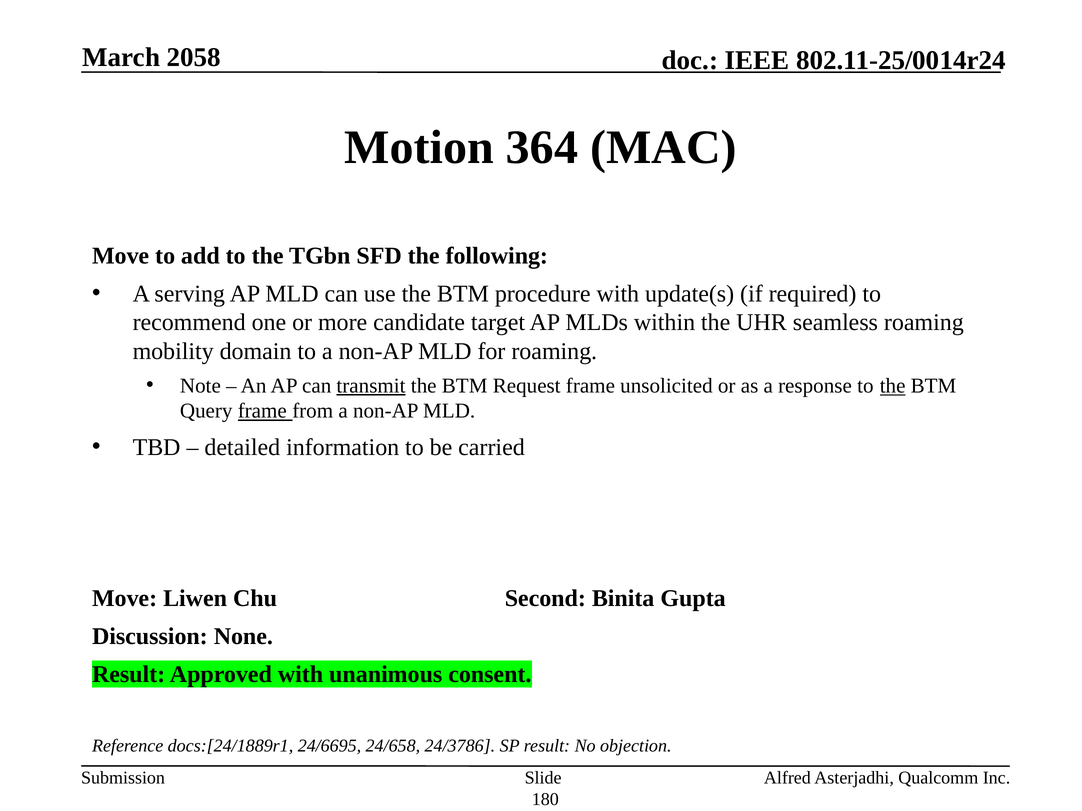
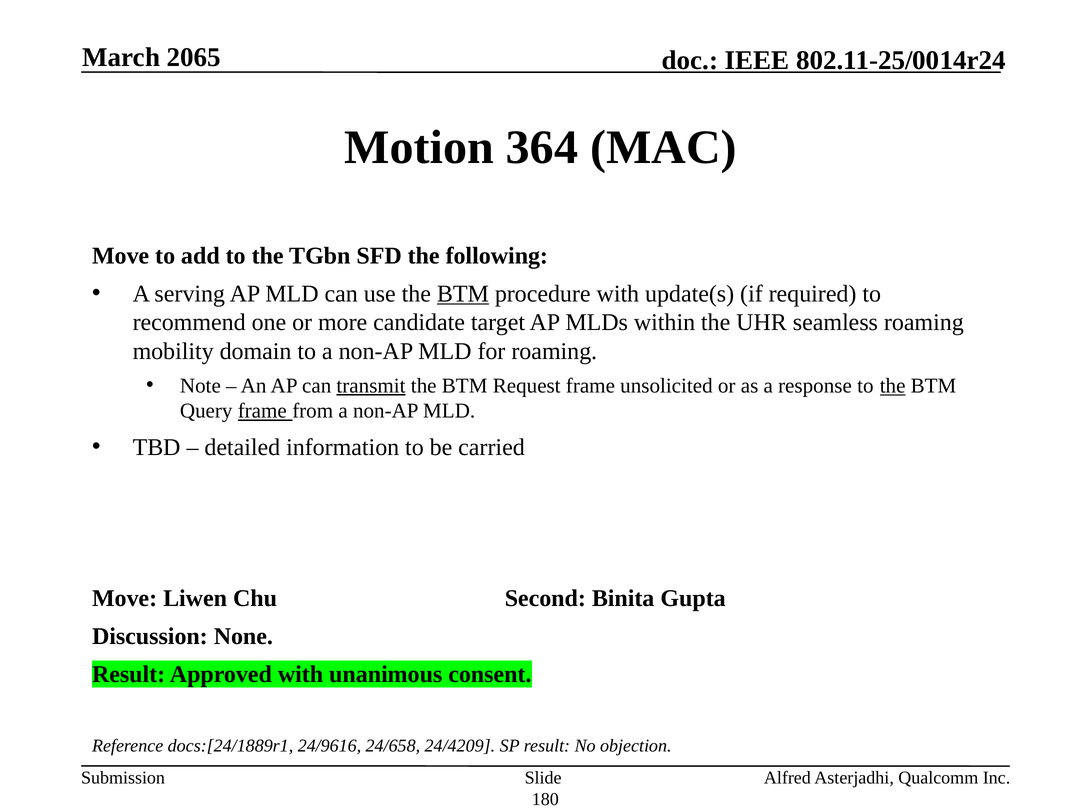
2058: 2058 -> 2065 (194, 57)
BTM underline: none -> present (463, 294)
24/6695: 24/6695 -> 24/9616 (329, 746)
24/3786: 24/3786 -> 24/4209 (460, 746)
